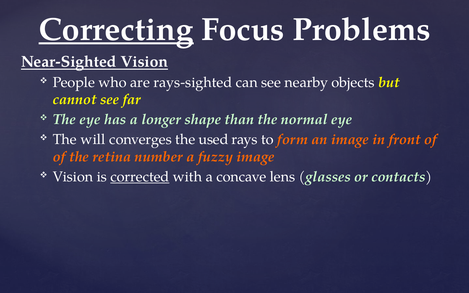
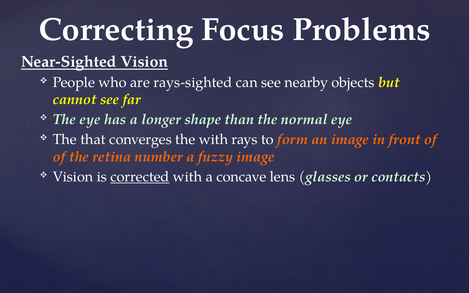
Correcting underline: present -> none (116, 30)
will: will -> that (93, 140)
the used: used -> with (213, 140)
